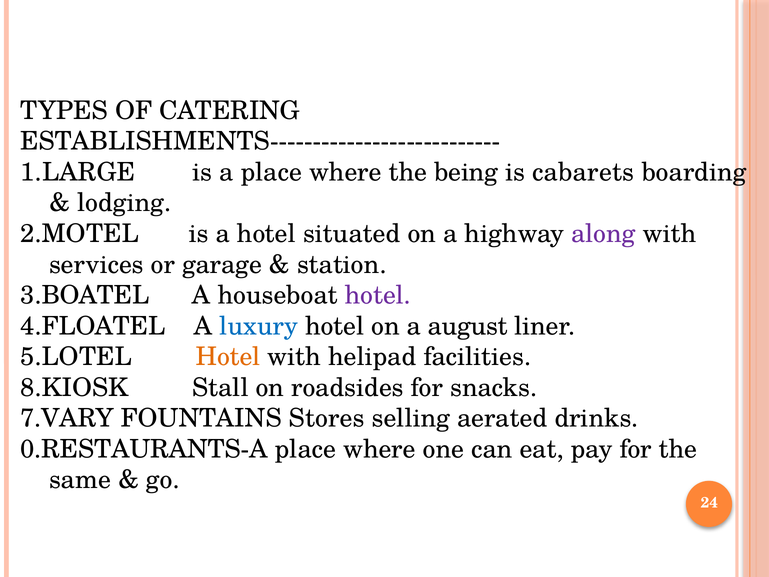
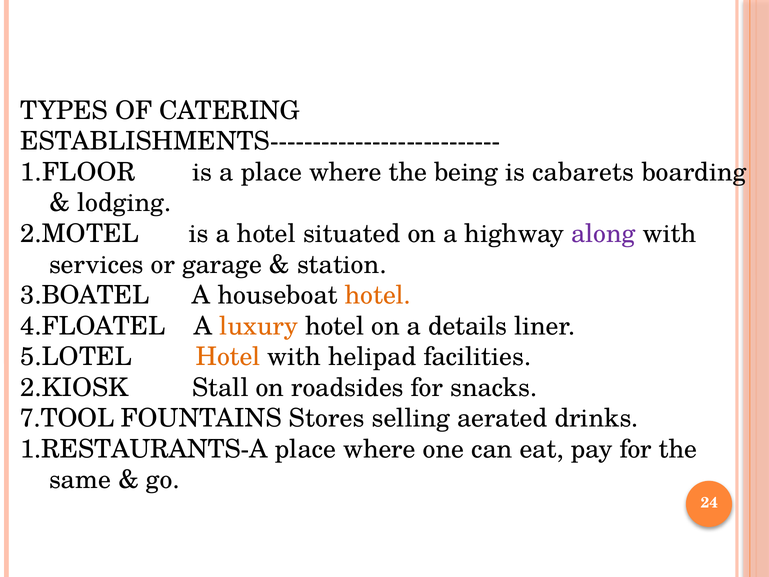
1.LARGE: 1.LARGE -> 1.FLOOR (78, 172)
hotel colour: purple -> orange (378, 295)
luxury colour: blue -> orange (259, 326)
august: august -> details (468, 326)
8.KIOSK: 8.KIOSK -> 2.KIOSK (74, 387)
7.VARY: 7.VARY -> 7.TOOL (67, 418)
0.RESTAURANTS-A: 0.RESTAURANTS-A -> 1.RESTAURANTS-A (144, 449)
